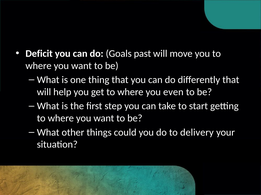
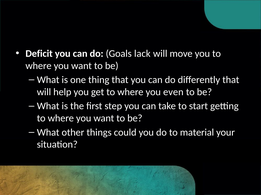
past: past -> lack (142, 54)
delivery: delivery -> material (197, 133)
